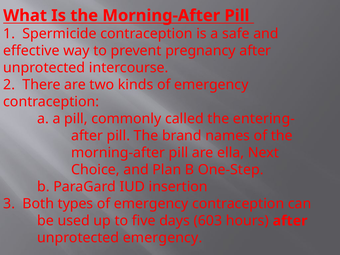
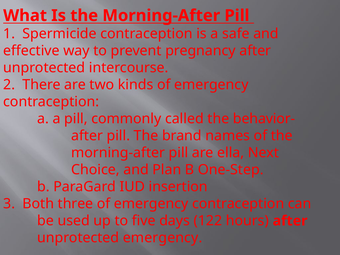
entering-: entering- -> behavior- (264, 119)
types: types -> three (75, 204)
603: 603 -> 122 (208, 221)
